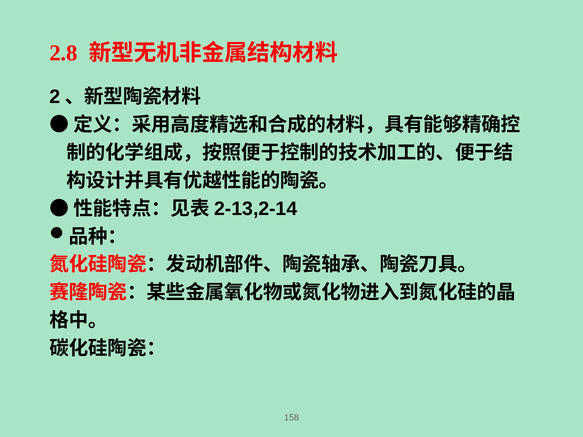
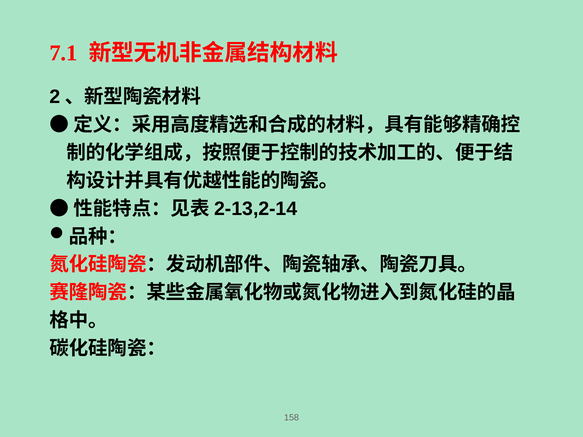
2.8: 2.8 -> 7.1 (63, 53)
